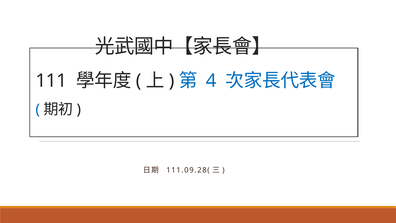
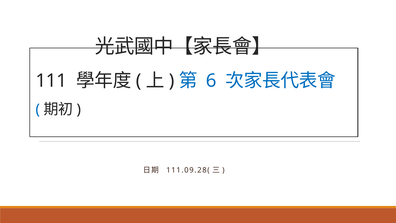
4: 4 -> 6 (211, 81)
